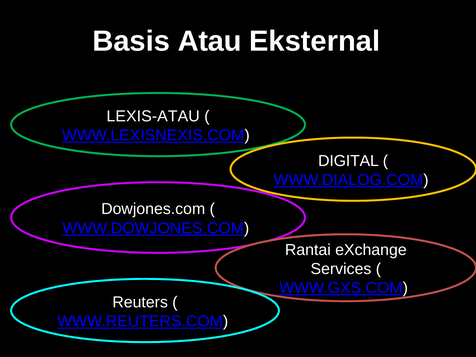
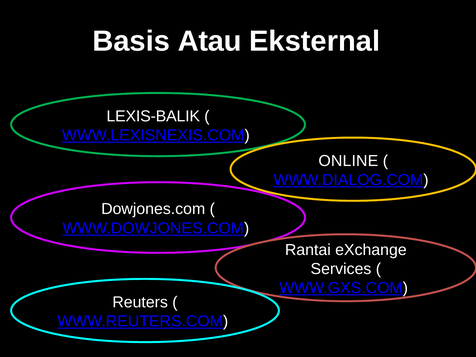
LEXIS-ATAU: LEXIS-ATAU -> LEXIS-BALIK (153, 116)
DIGITAL: DIGITAL -> ONLINE (348, 161)
